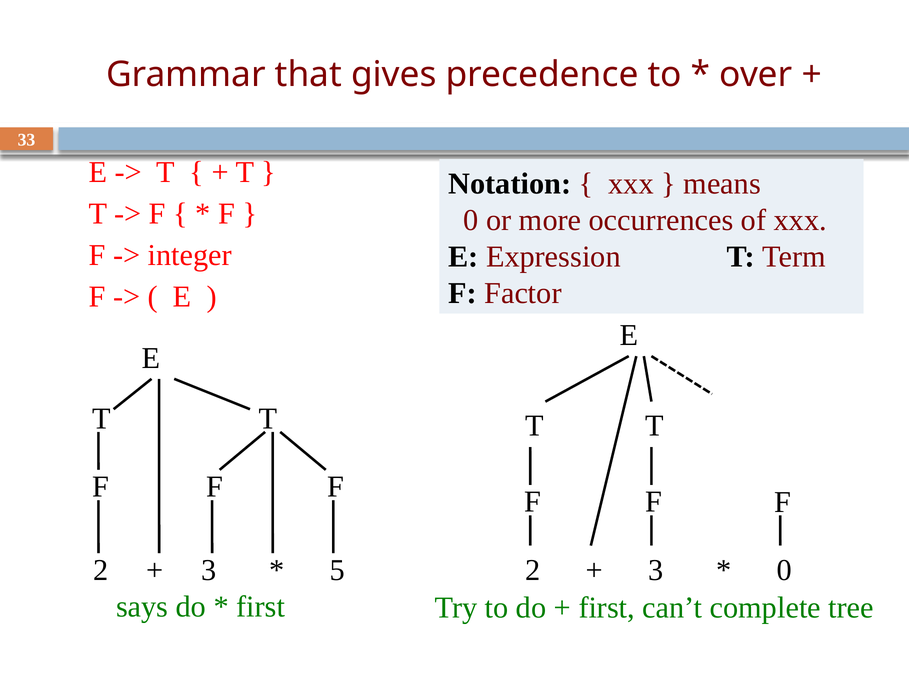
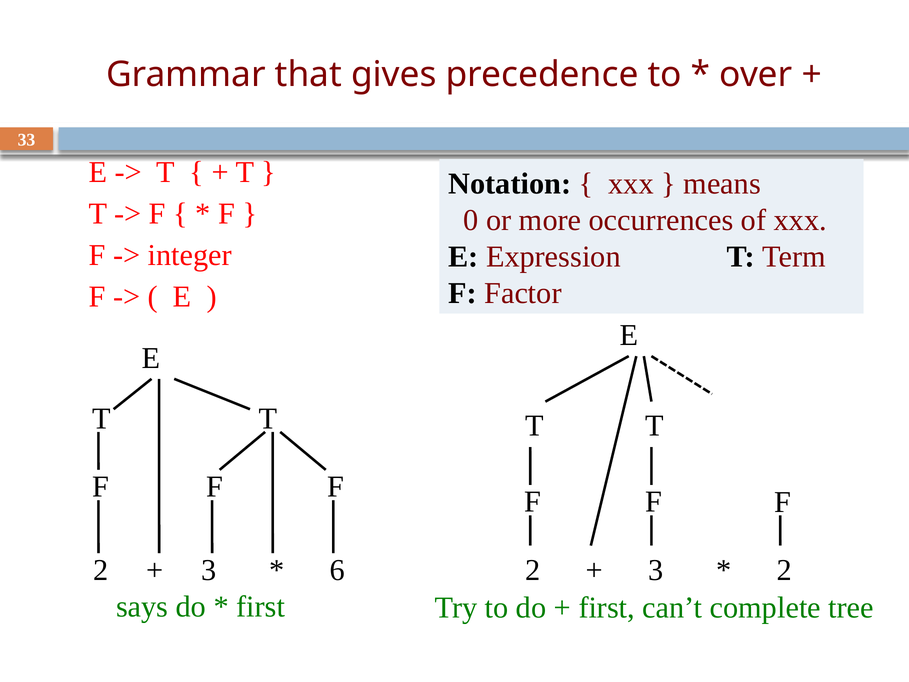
5: 5 -> 6 (337, 570)
0: 0 -> 2 (784, 570)
